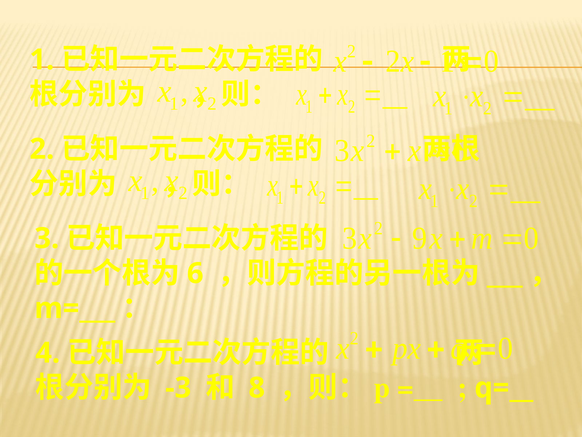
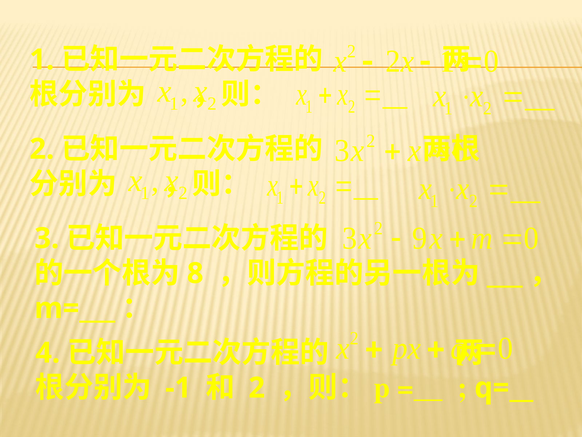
6: 6 -> 8 (195, 273)
-3: -3 -> -1 (178, 387)
8: 8 -> 2 (257, 387)
